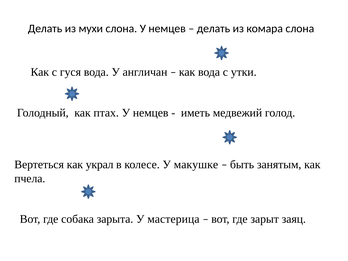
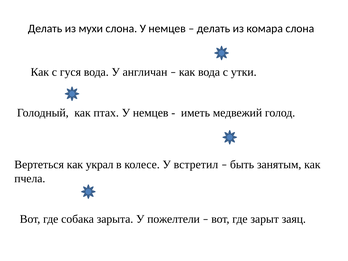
макушке: макушке -> встретил (196, 165)
мастерица: мастерица -> пожелтели (174, 219)
